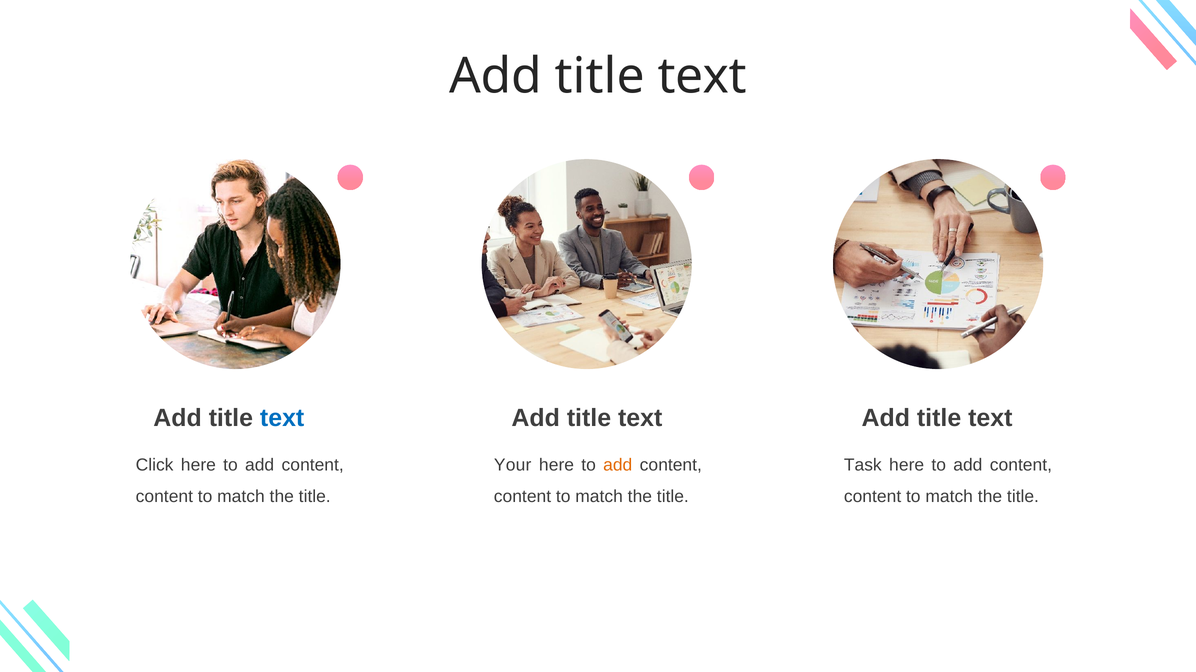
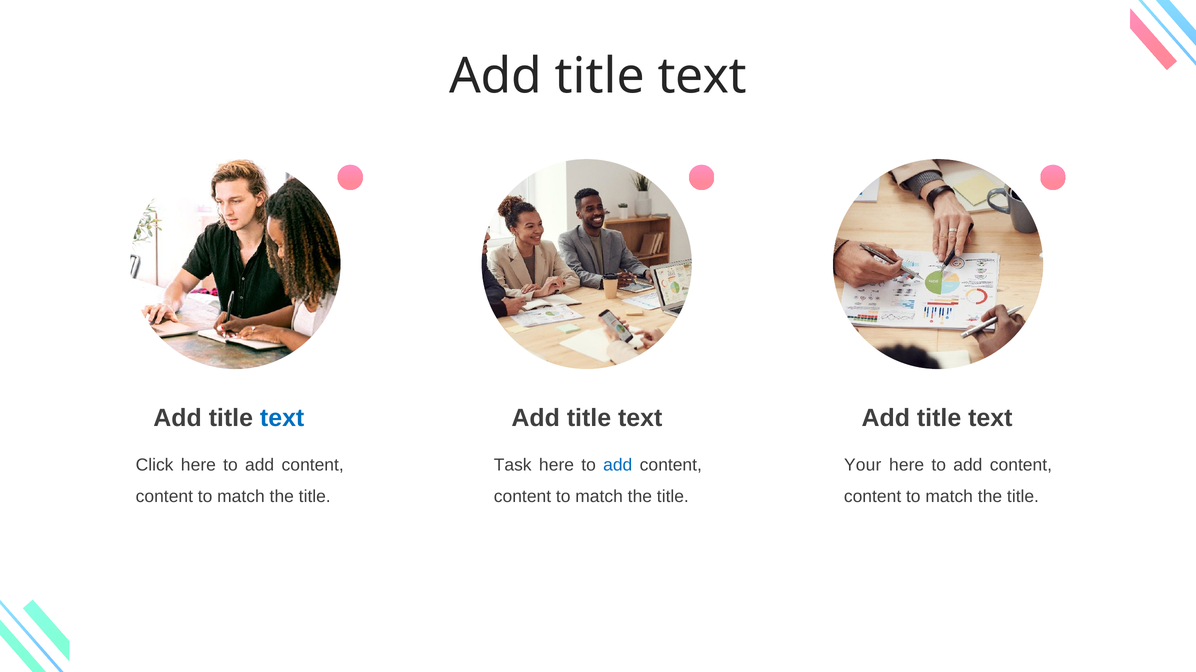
Your: Your -> Task (513, 465)
add colour: orange -> blue (618, 465)
Task: Task -> Your (863, 465)
